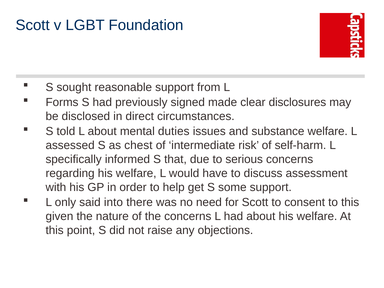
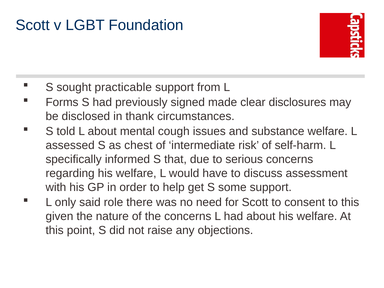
reasonable: reasonable -> practicable (123, 87)
direct: direct -> thank (140, 116)
duties: duties -> cough (174, 131)
into: into -> role (113, 202)
